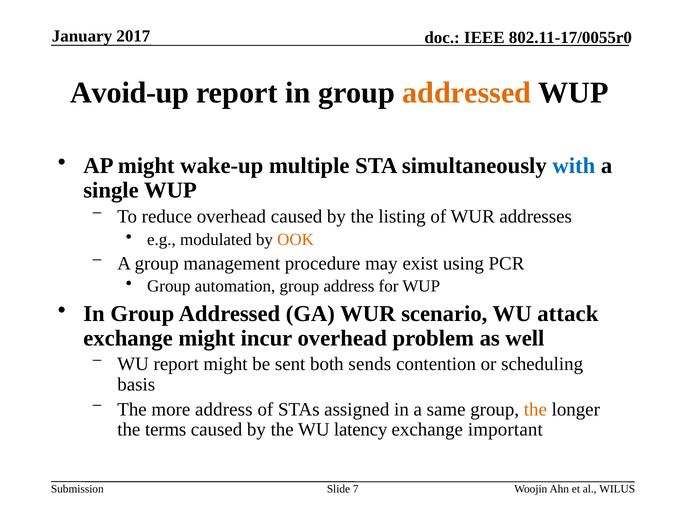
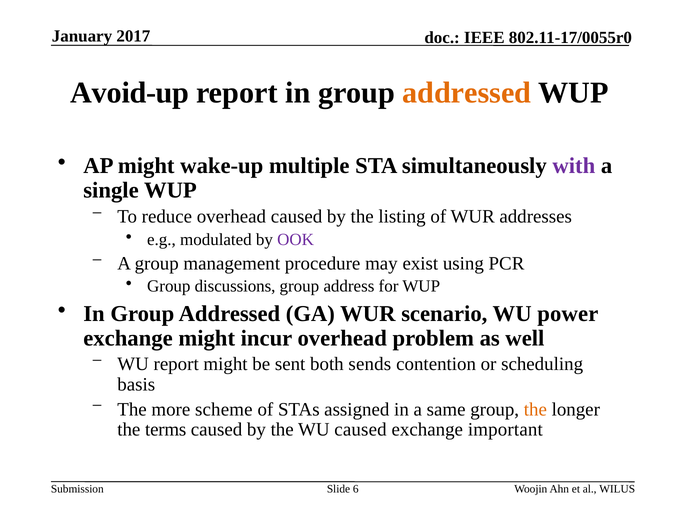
with colour: blue -> purple (574, 166)
OOK colour: orange -> purple (296, 240)
automation: automation -> discussions (235, 286)
attack: attack -> power (568, 314)
more address: address -> scheme (224, 409)
WU latency: latency -> caused (360, 430)
7: 7 -> 6 (356, 489)
